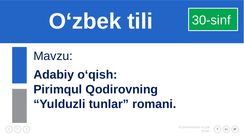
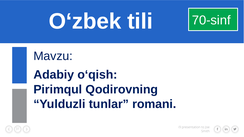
30-sinf: 30-sinf -> 70-sinf (211, 20)
